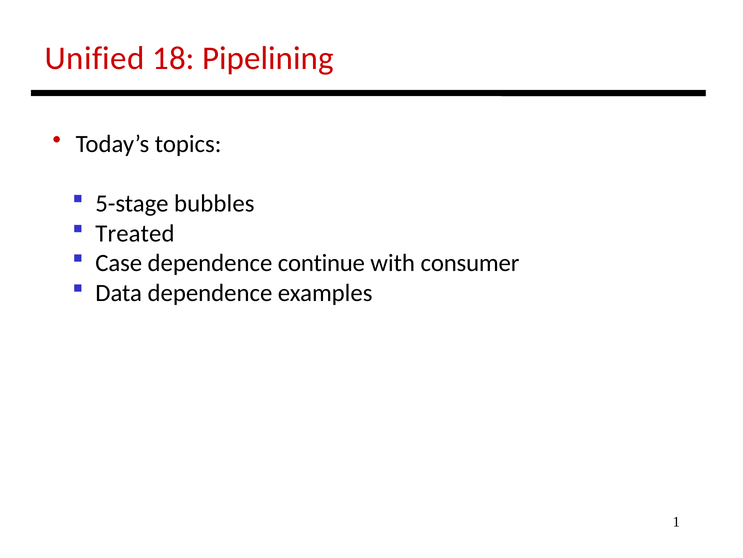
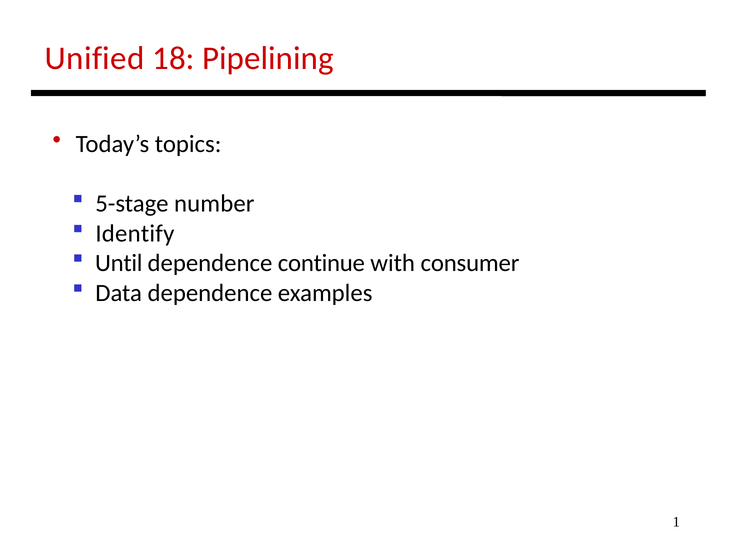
bubbles: bubbles -> number (214, 203)
Treated: Treated -> Identify (135, 233)
Case: Case -> Until (119, 263)
